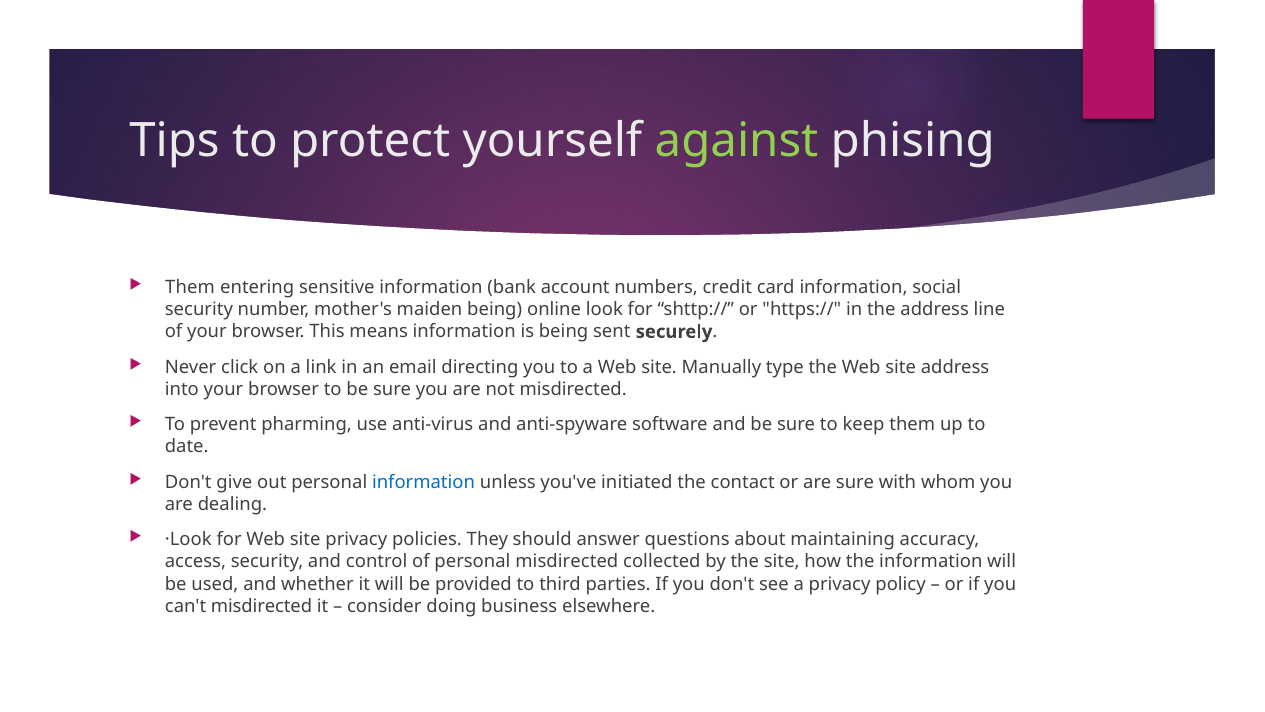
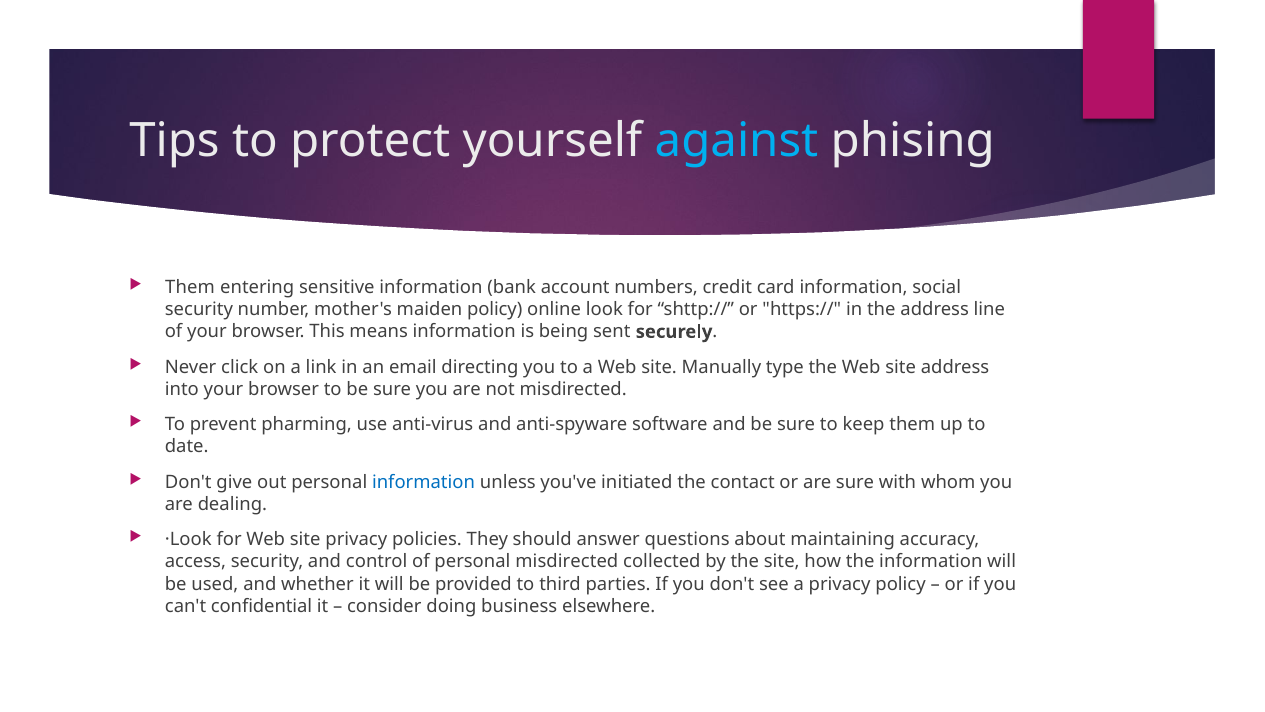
against colour: light green -> light blue (737, 141)
maiden being: being -> policy (495, 309)
can't misdirected: misdirected -> confidential (262, 606)
